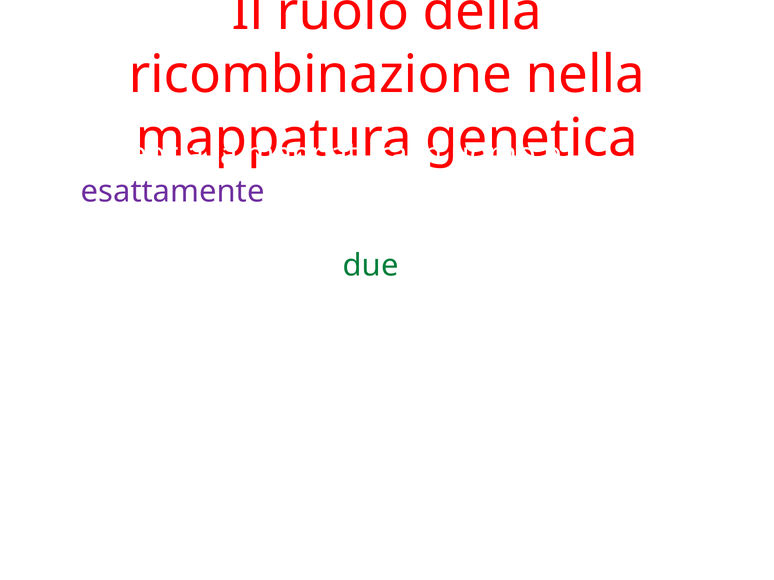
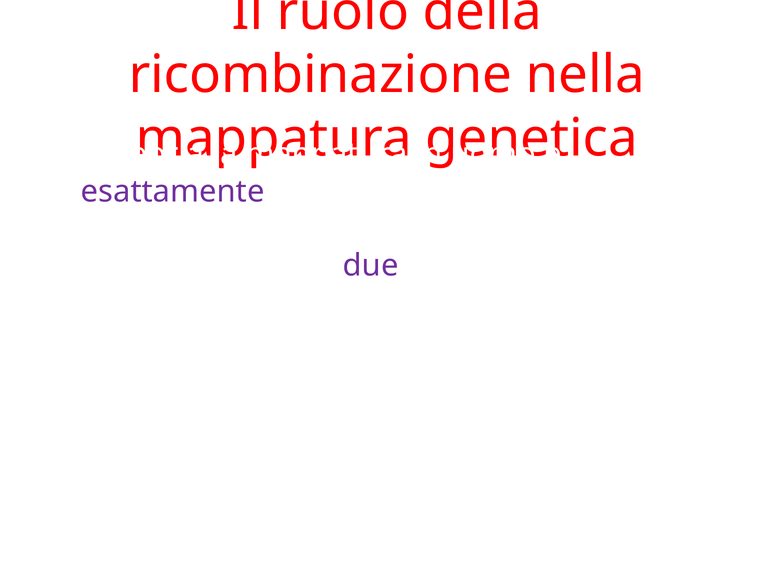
due colour: green -> purple (371, 266)
